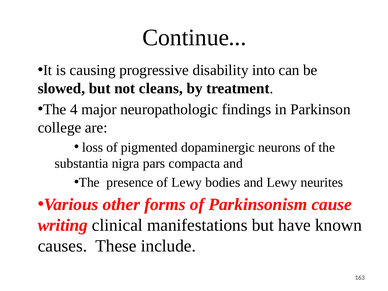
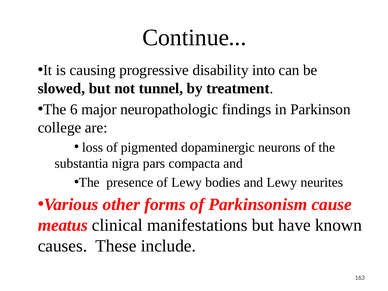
cleans: cleans -> tunnel (161, 88)
4: 4 -> 6 (74, 109)
writing: writing -> meatus (63, 225)
